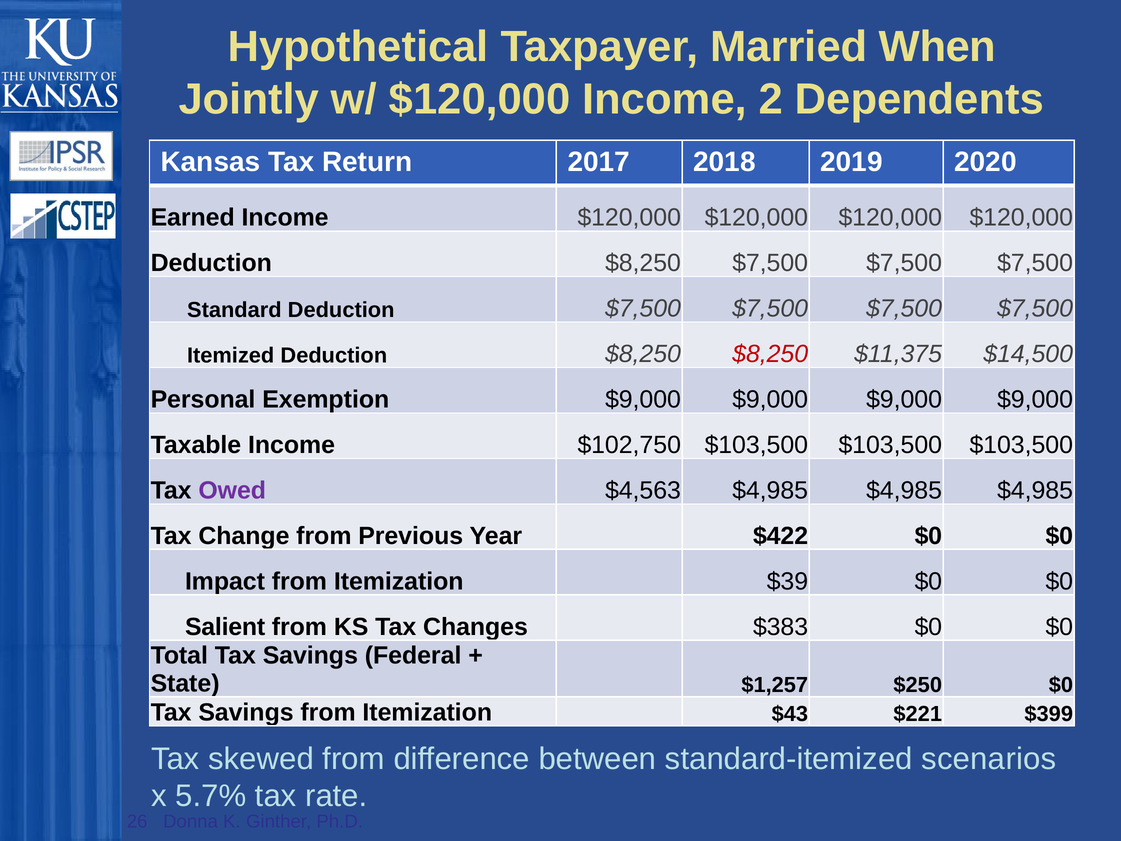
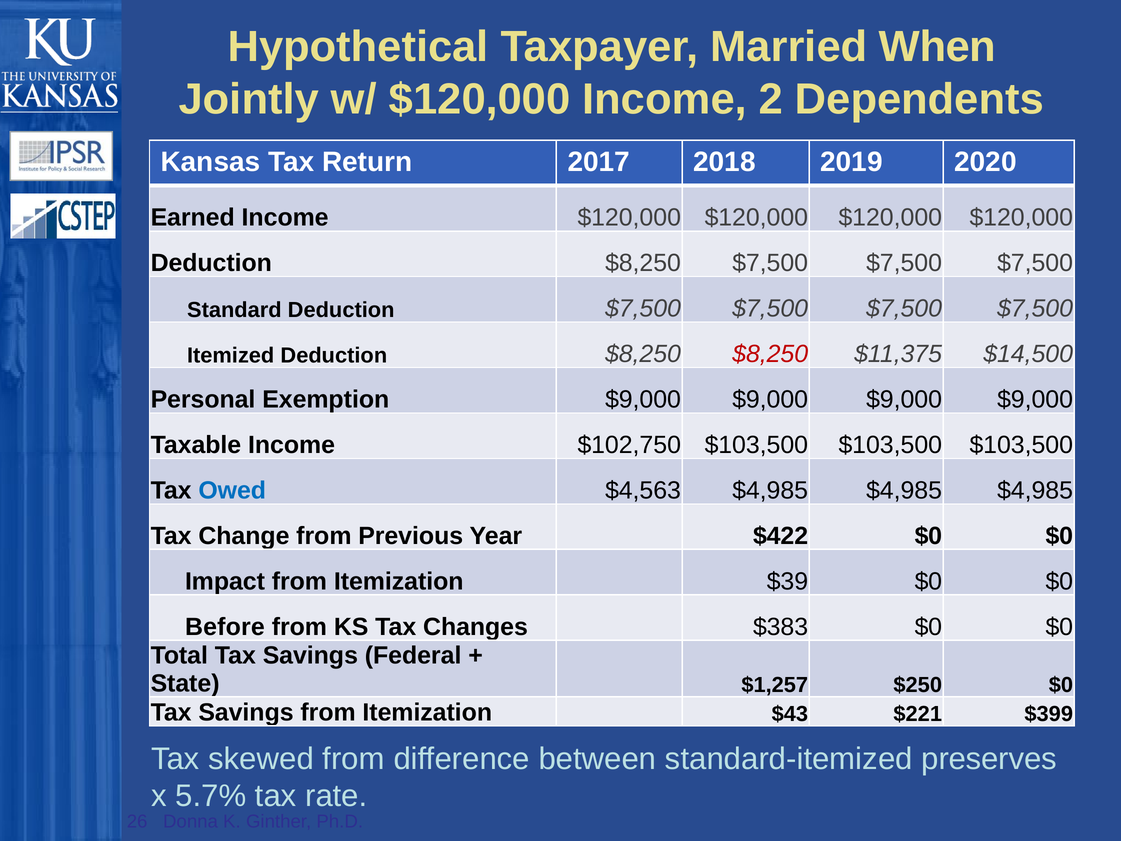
Owed colour: purple -> blue (232, 490)
Salient: Salient -> Before (225, 627)
scenarios: scenarios -> preserves (989, 759)
